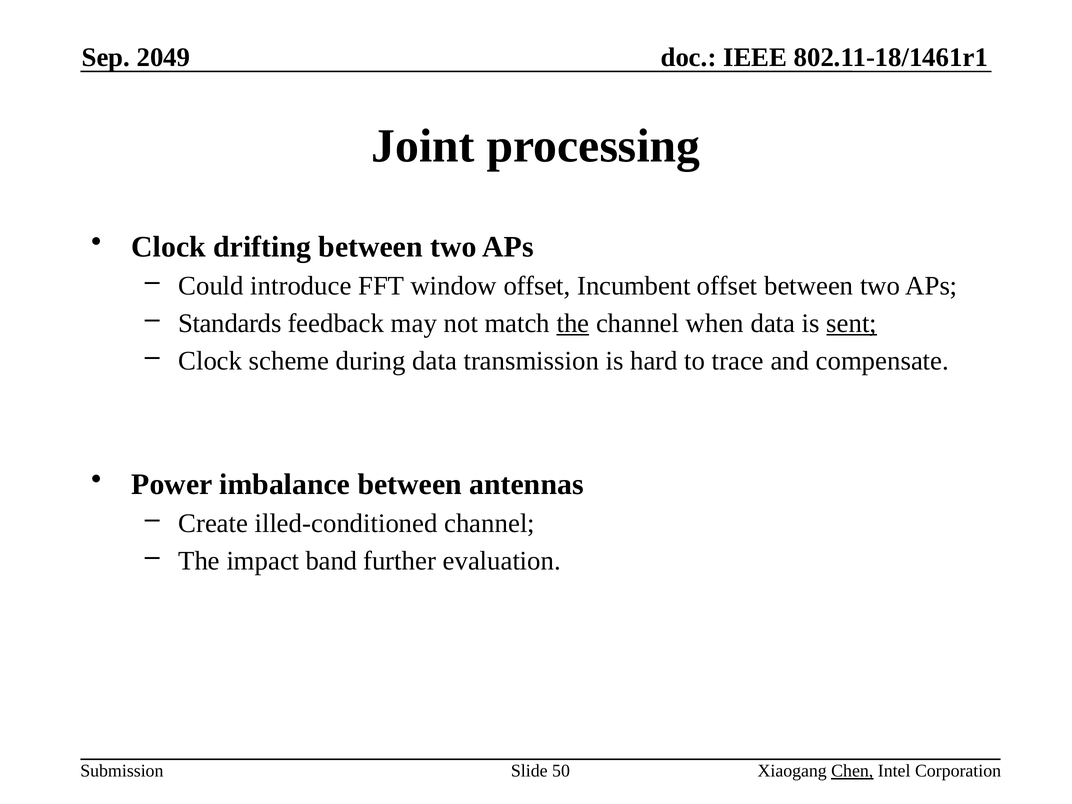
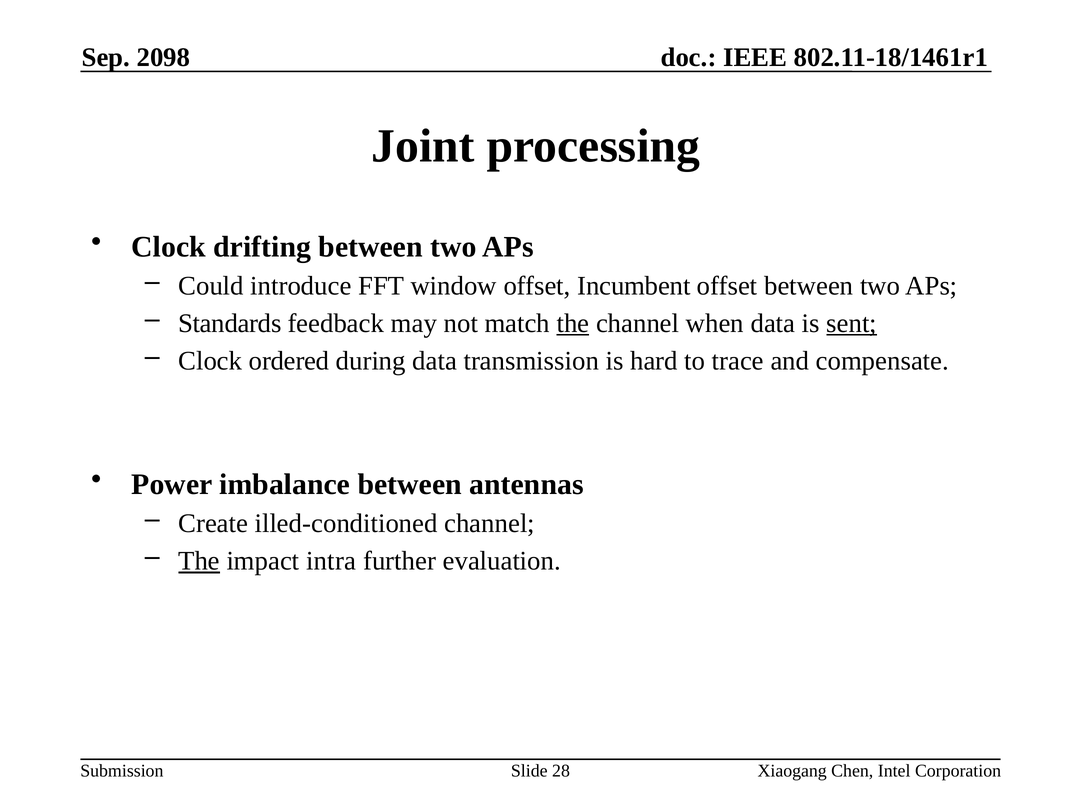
2049: 2049 -> 2098 (163, 57)
scheme: scheme -> ordered (289, 361)
The underline: none -> present (199, 561)
band: band -> intra (331, 561)
50: 50 -> 28 (561, 771)
Chen underline: present -> none (852, 771)
